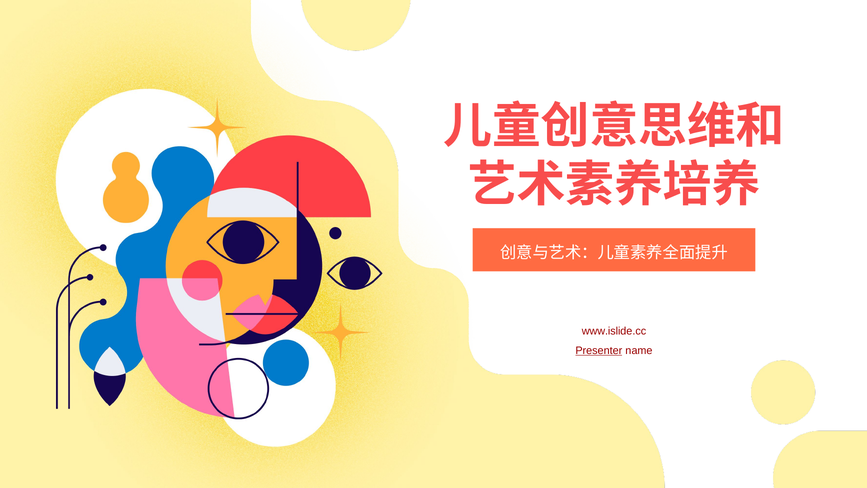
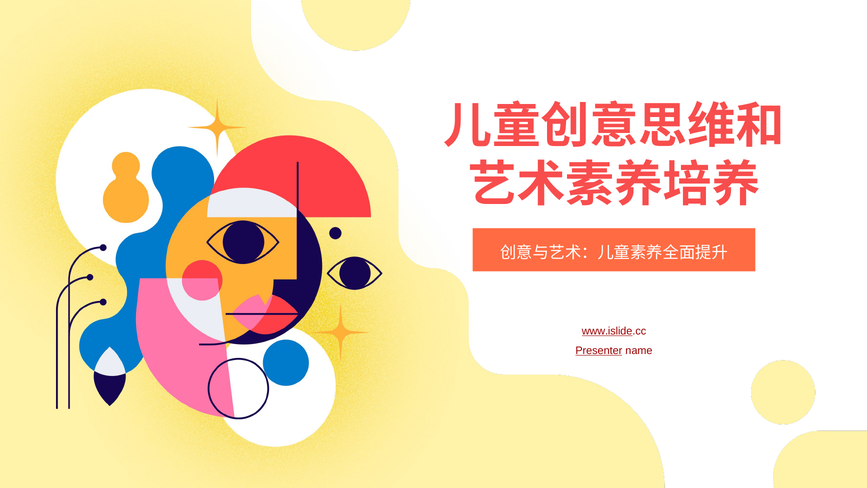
www.islide underline: none -> present (607, 331)
